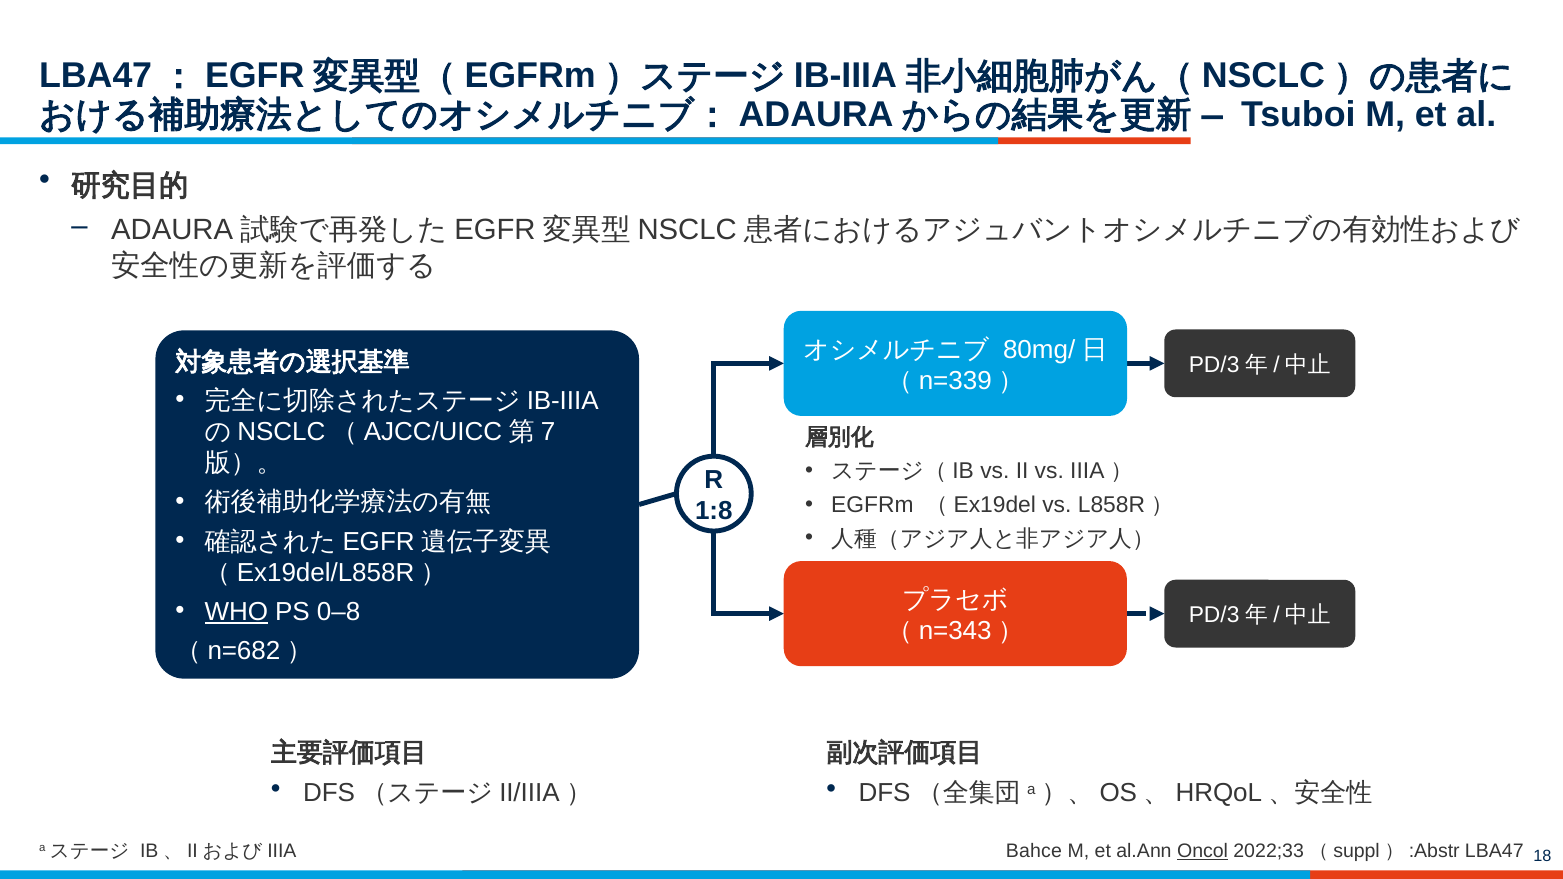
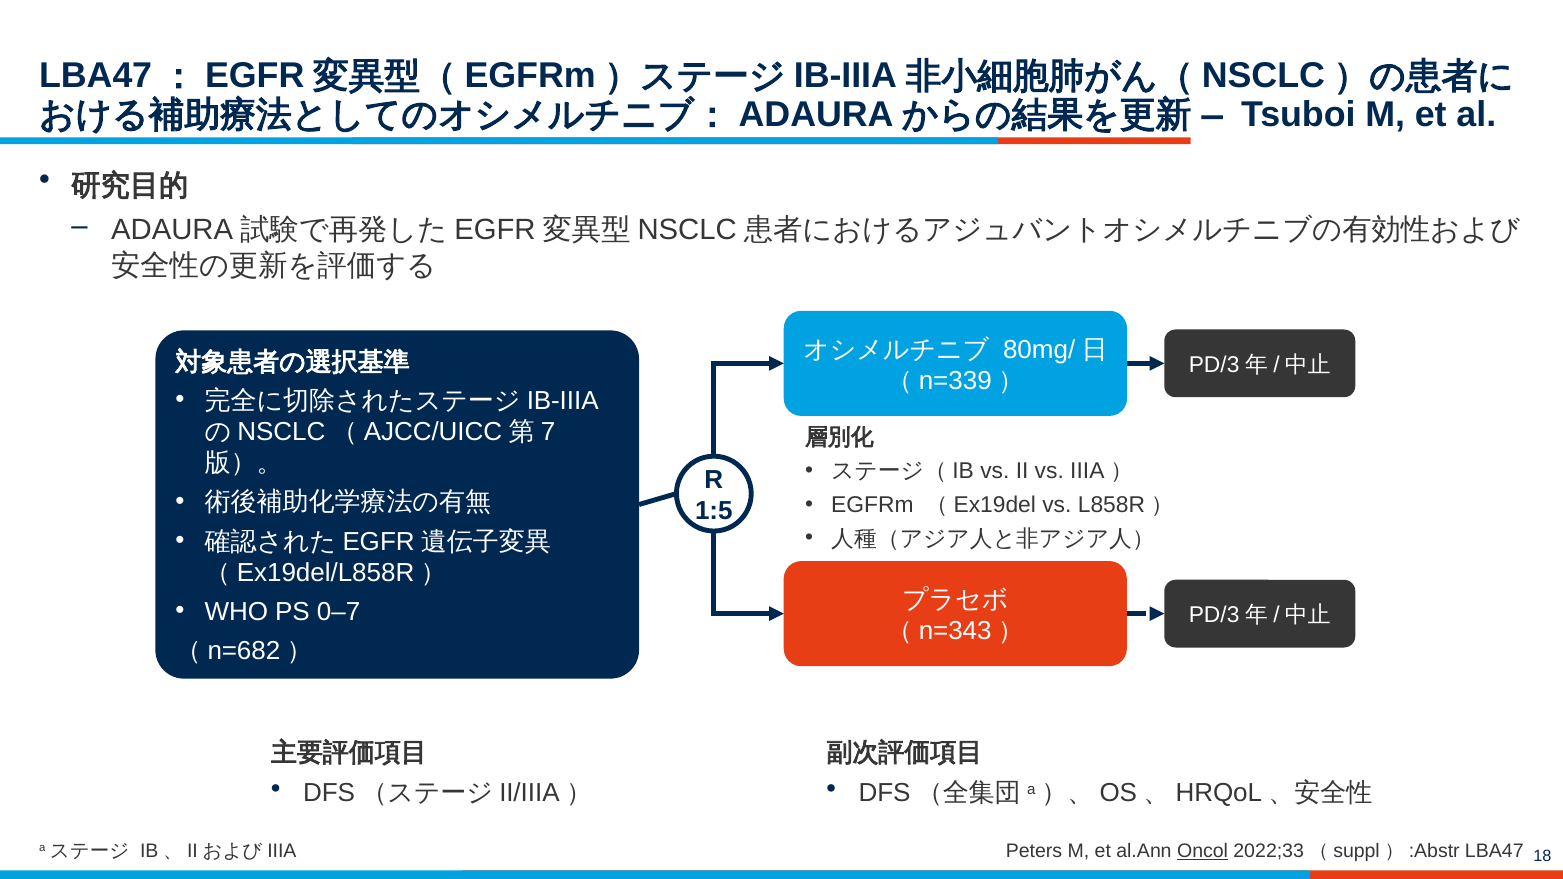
1:8: 1:8 -> 1:5 (714, 511)
WHO underline: present -> none (236, 612)
0–8: 0–8 -> 0–7 (339, 612)
Bahce: Bahce -> Peters (1034, 851)
